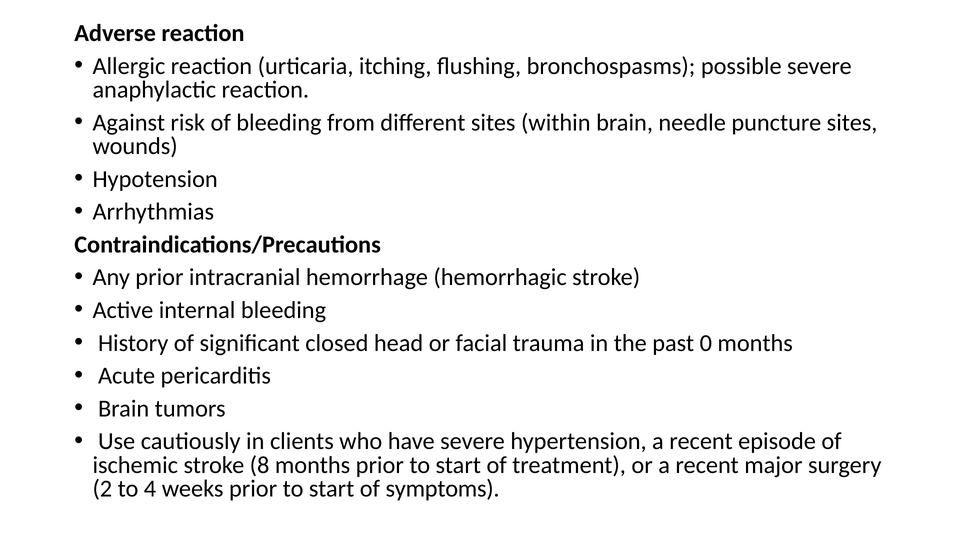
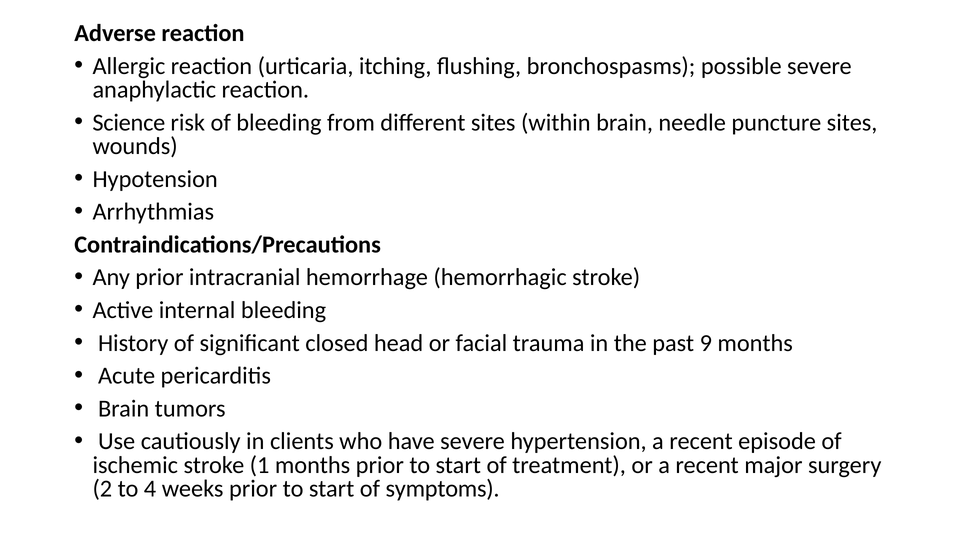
Against: Against -> Science (129, 123)
0: 0 -> 9 (706, 343)
8: 8 -> 1 (260, 465)
